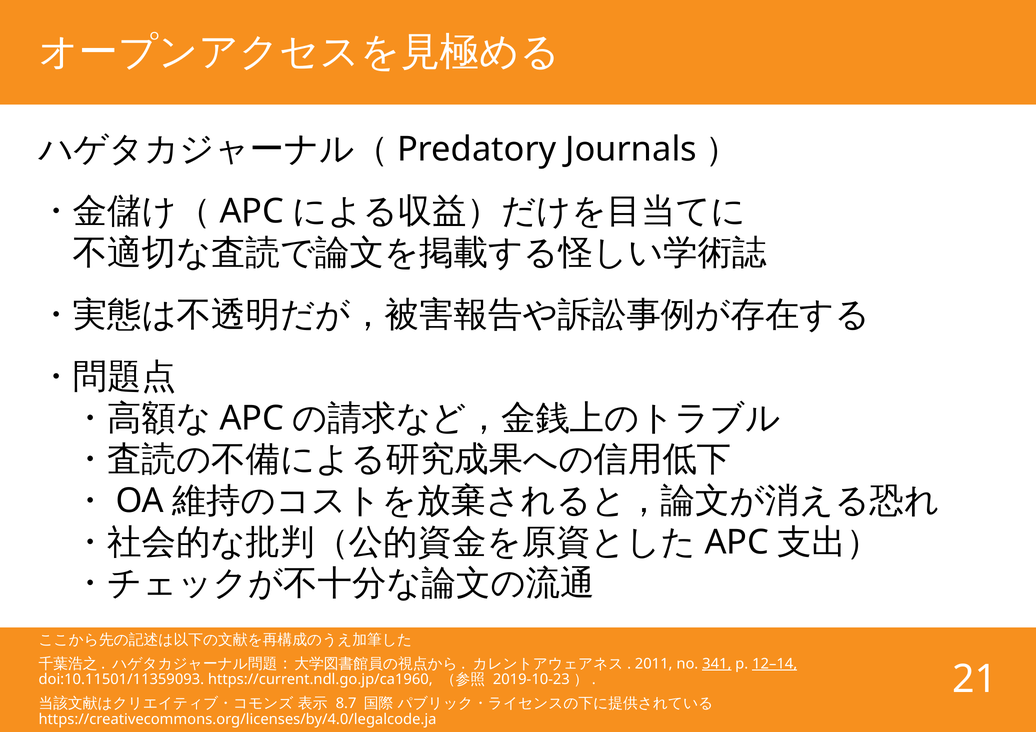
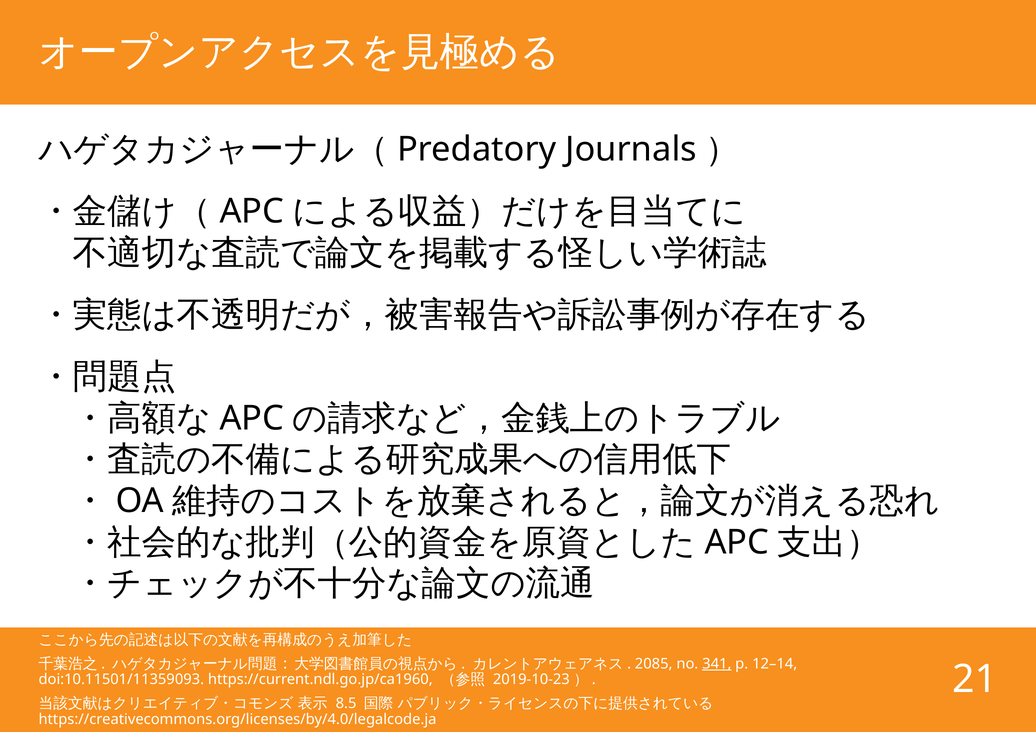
2011: 2011 -> 2085 (654, 664)
12–14 underline: present -> none (775, 664)
8.7: 8.7 -> 8.5 (346, 704)
